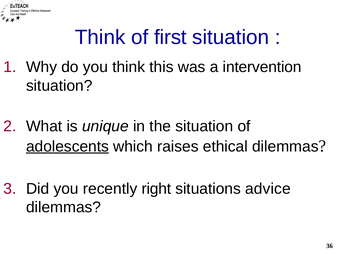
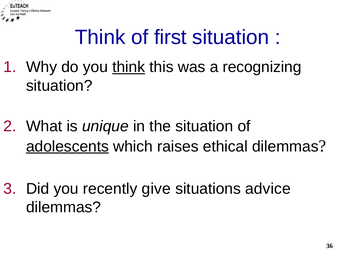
think underline: none -> present (129, 67)
intervention: intervention -> recognizing (262, 67)
right: right -> give (156, 189)
